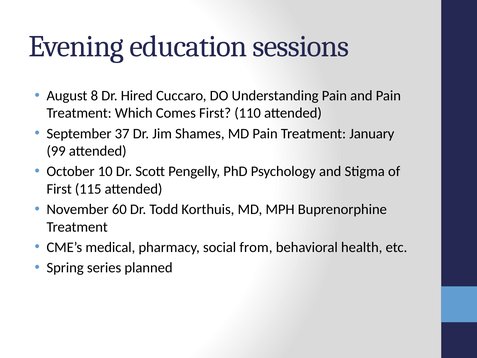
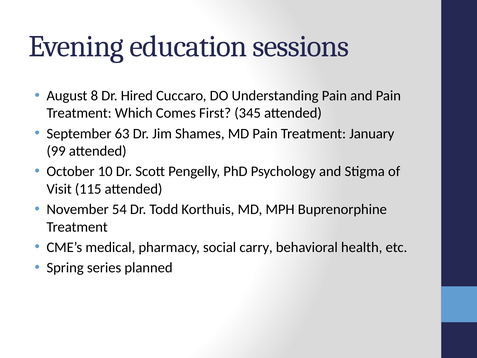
110: 110 -> 345 (248, 113)
37: 37 -> 63 (122, 134)
First: First -> Visit (59, 189)
60: 60 -> 54 (119, 209)
from: from -> carry (256, 247)
